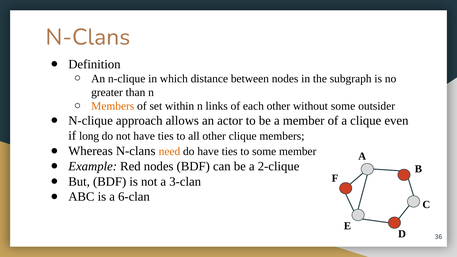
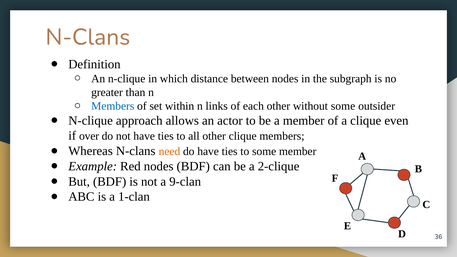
Members colour: orange -> blue (113, 106)
long: long -> over (89, 136)
3-clan: 3-clan -> 9-clan (185, 182)
6-clan: 6-clan -> 1-clan (134, 197)
